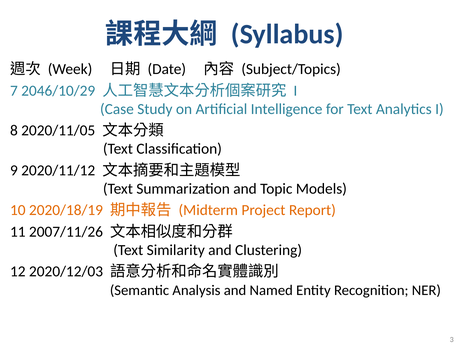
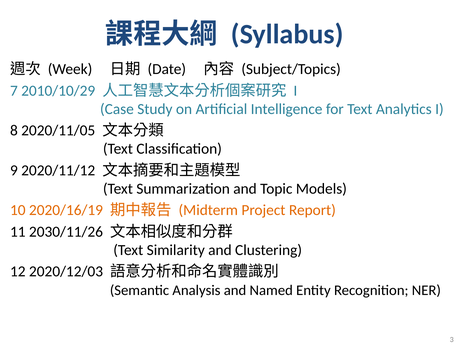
2046/10/29: 2046/10/29 -> 2010/10/29 (58, 91)
2020/18/19: 2020/18/19 -> 2020/16/19 (66, 210)
2007/11/26: 2007/11/26 -> 2030/11/26 (66, 232)
